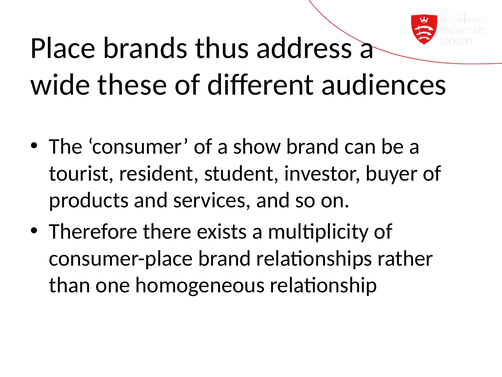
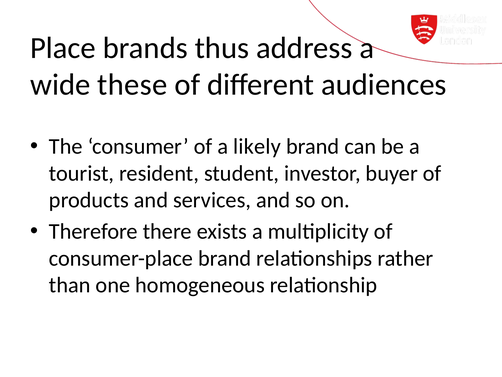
show: show -> likely (257, 146)
